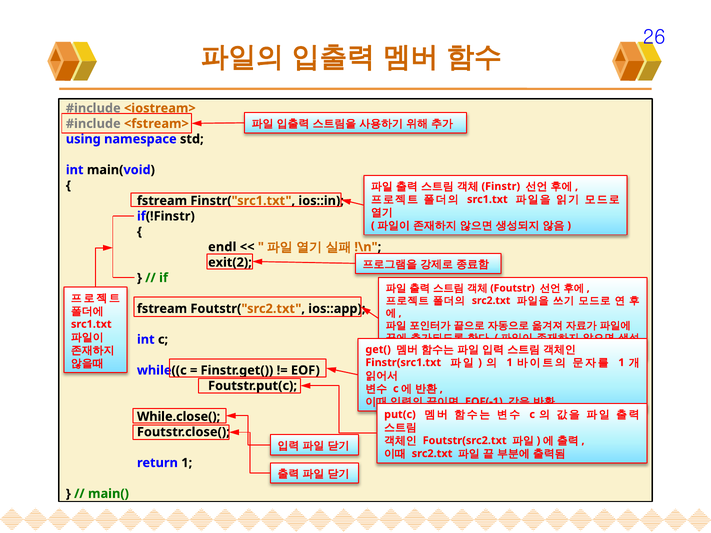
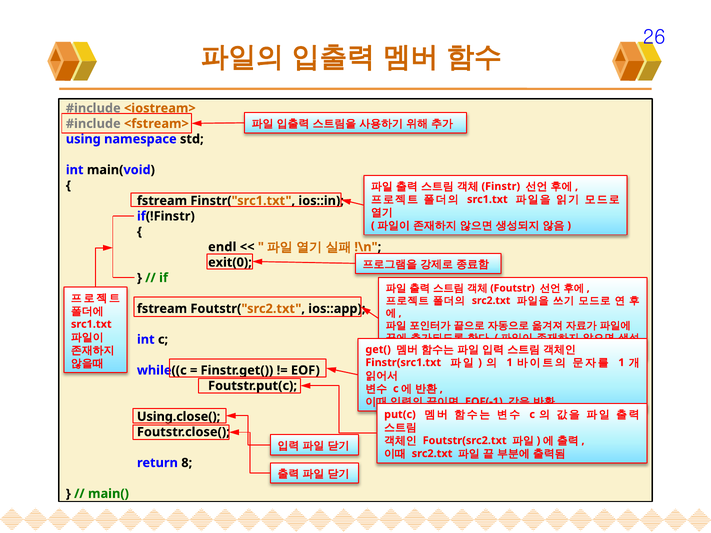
exit(2: exit(2 -> exit(0 (230, 263)
While.close(: While.close( -> Using.close( (179, 417)
return 1: 1 -> 8 (187, 463)
